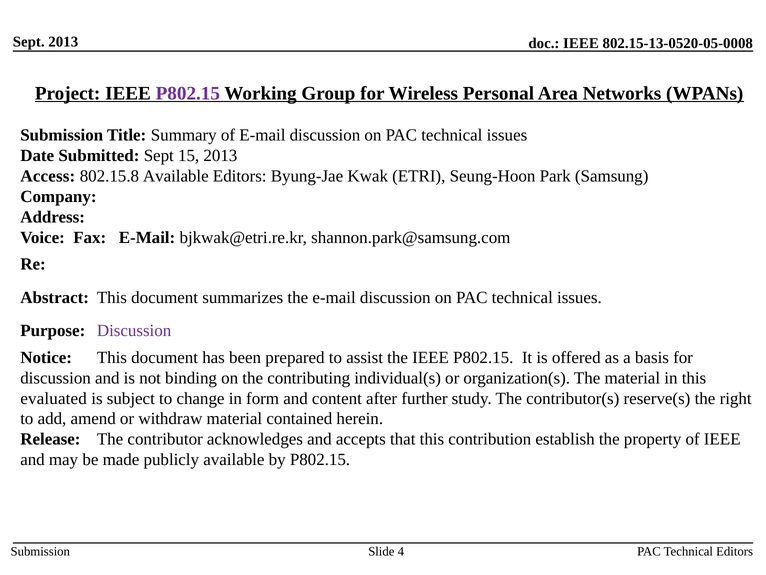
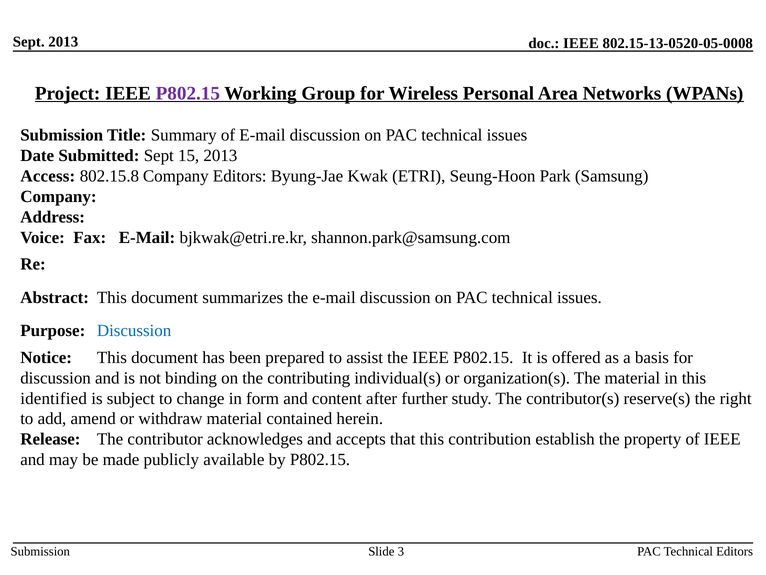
802.15.8 Available: Available -> Company (176, 176)
Discussion colour: purple -> blue (134, 330)
evaluated: evaluated -> identified (54, 398)
4: 4 -> 3 (401, 551)
